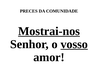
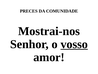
Mostrai-nos underline: present -> none (49, 31)
